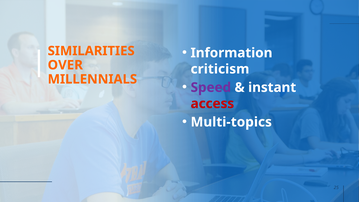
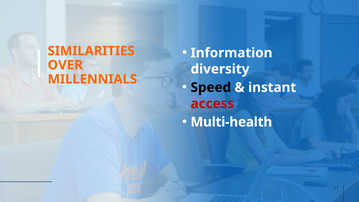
criticism: criticism -> diversity (220, 69)
Speed colour: purple -> black (211, 87)
Multi-topics: Multi-topics -> Multi-health (231, 122)
